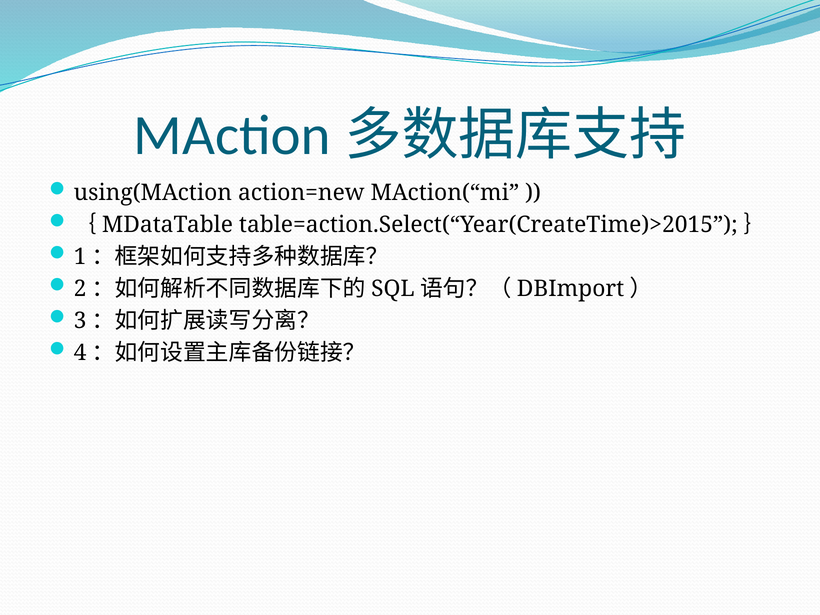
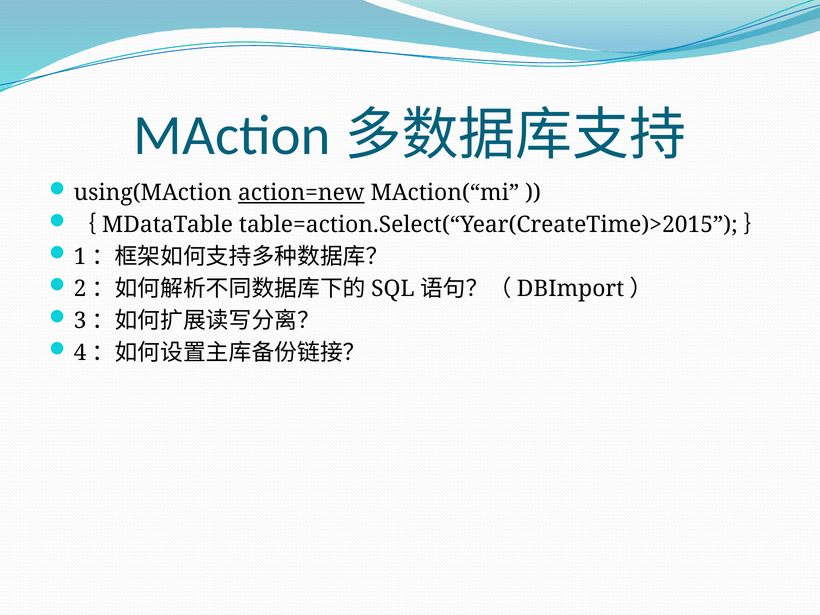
action=new underline: none -> present (301, 193)
